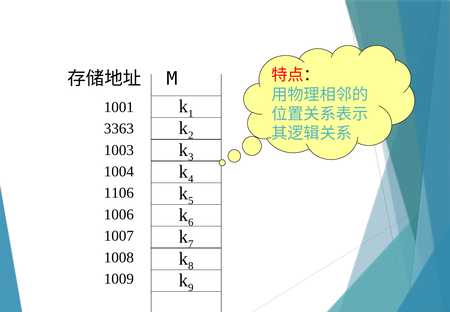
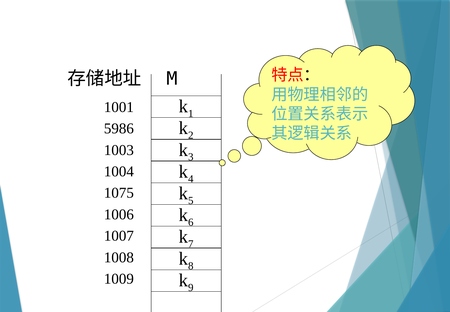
3363: 3363 -> 5986 (119, 128)
1106: 1106 -> 1075 (119, 193)
